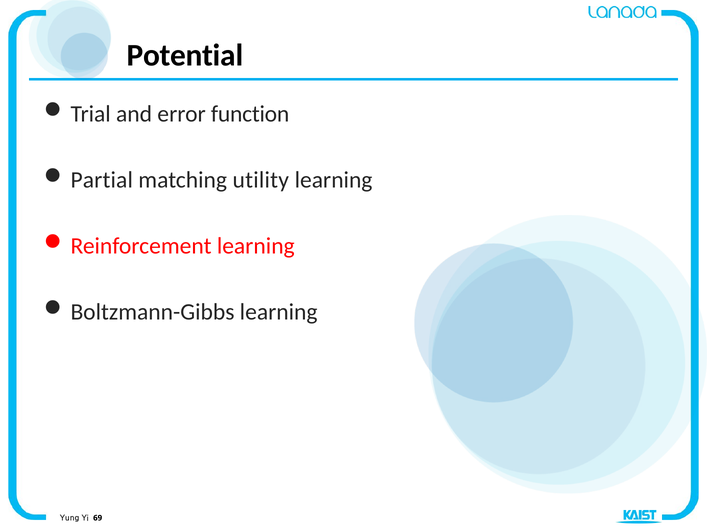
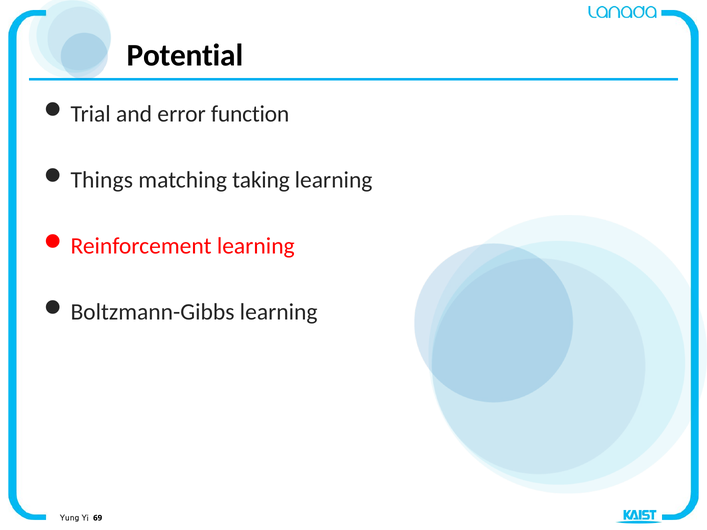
Partial: Partial -> Things (102, 180)
utility: utility -> taking (261, 180)
